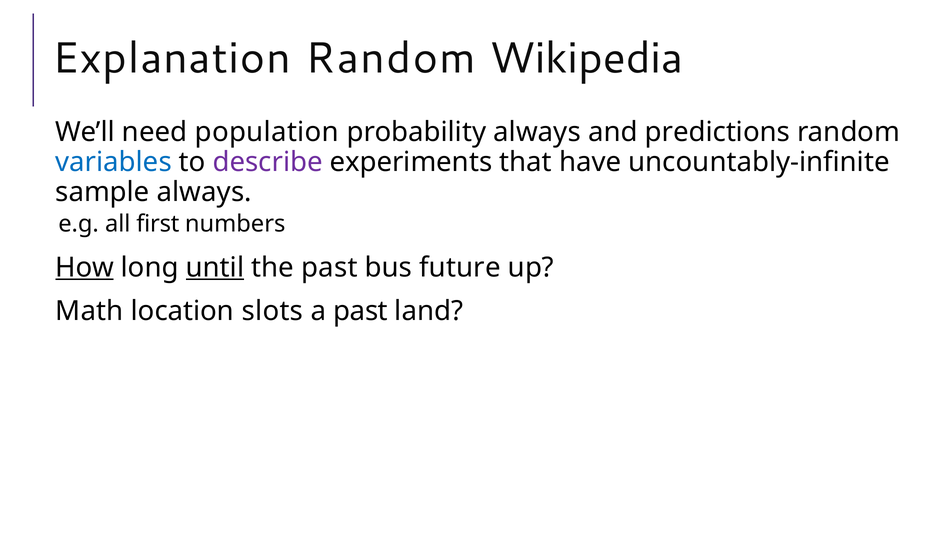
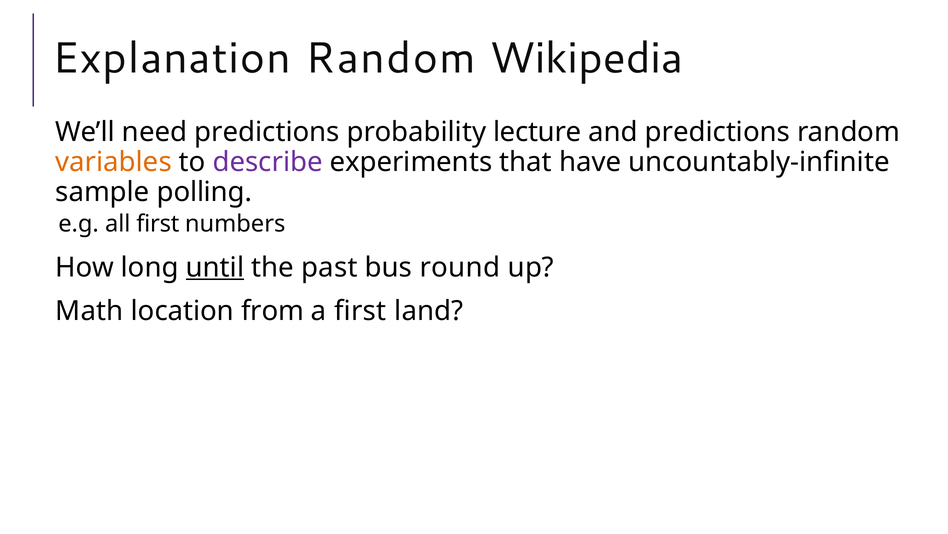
need population: population -> predictions (267, 132)
probability always: always -> lecture (537, 132)
variables colour: blue -> orange (114, 162)
sample always: always -> polling (204, 192)
How underline: present -> none (85, 267)
future: future -> round (460, 267)
slots: slots -> from (273, 311)
a past: past -> first (360, 311)
